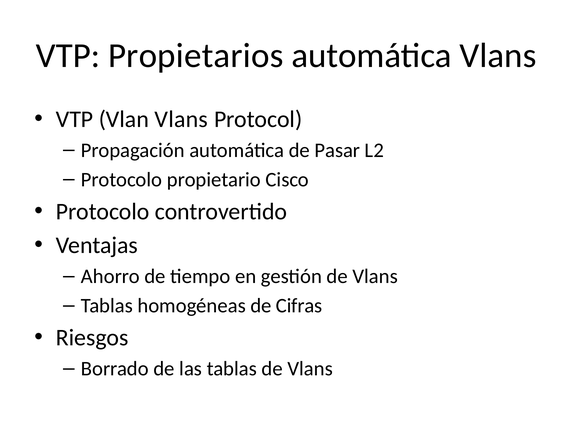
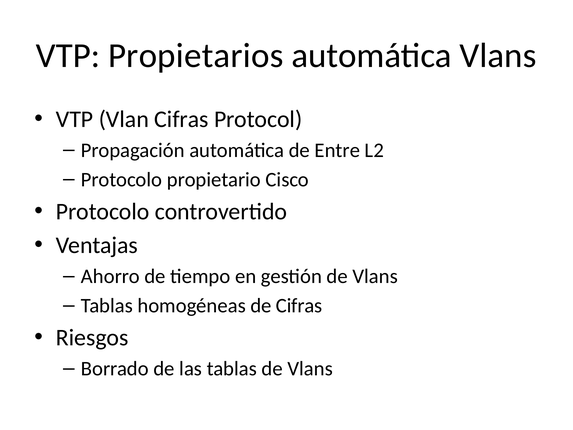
Vlan Vlans: Vlans -> Cifras (181, 119)
Pasar: Pasar -> Entre (337, 150)
